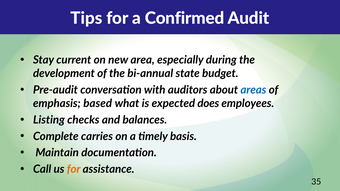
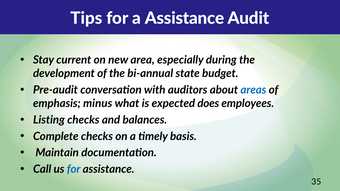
a Confirmed: Confirmed -> Assistance (185, 18)
based: based -> minus (98, 104)
Complete carries: carries -> checks (97, 137)
for colour: orange -> blue (74, 169)
